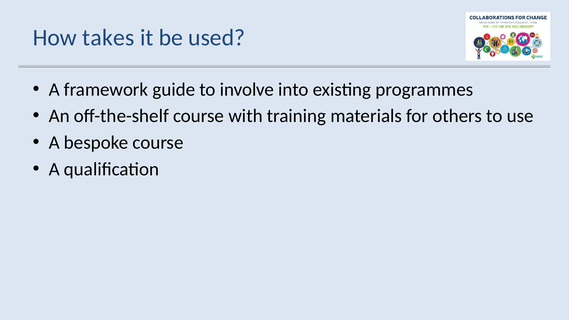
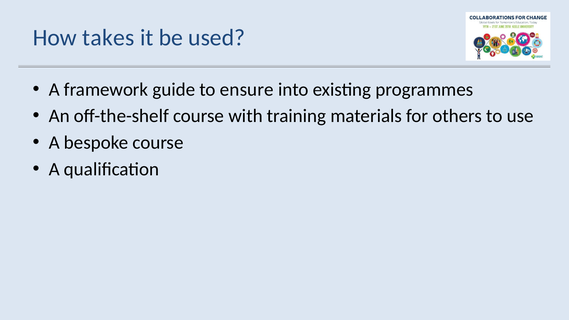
involve: involve -> ensure (247, 90)
